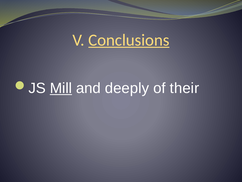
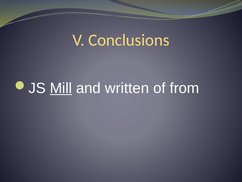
Conclusions underline: present -> none (129, 40)
deeply: deeply -> written (127, 88)
their: their -> from (185, 88)
